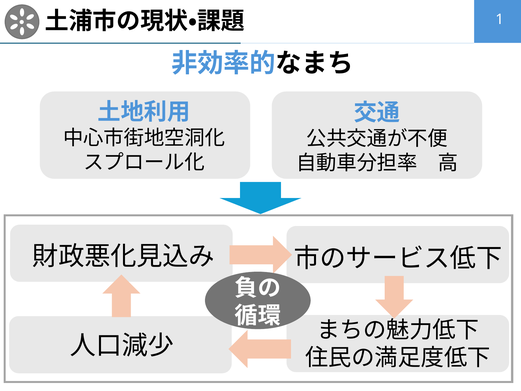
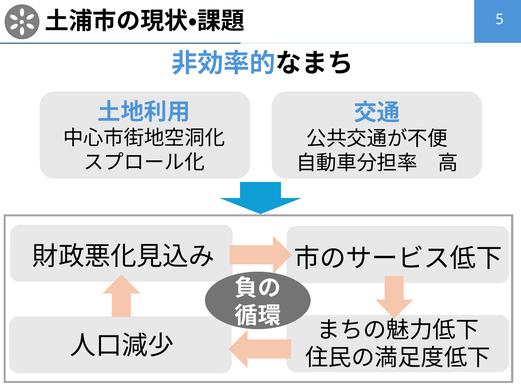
1: 1 -> 5 (500, 19)
